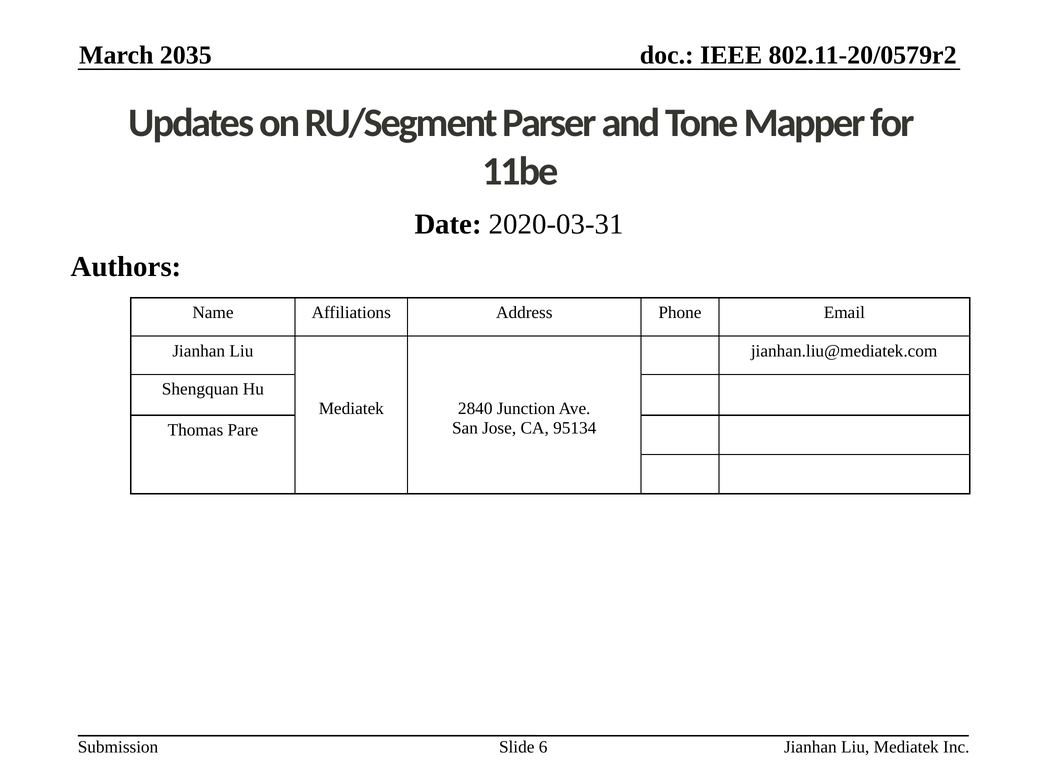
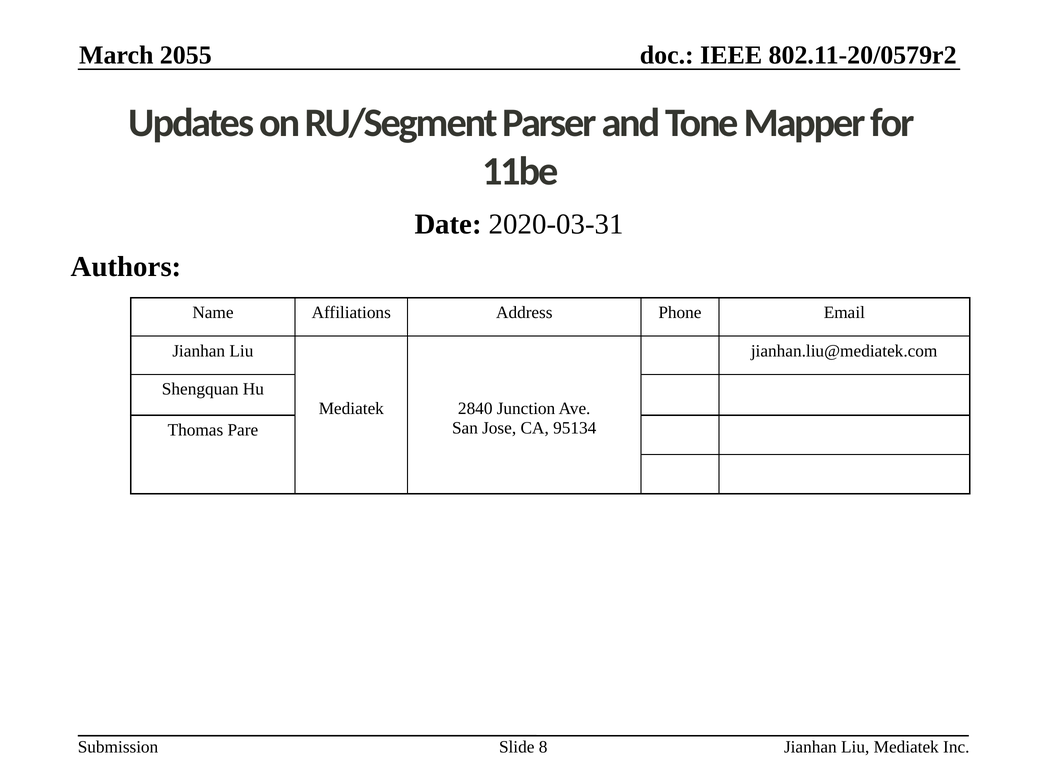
2035: 2035 -> 2055 (186, 55)
6: 6 -> 8 (543, 747)
